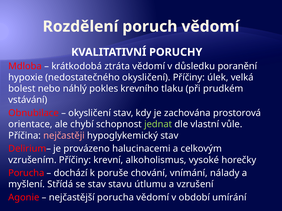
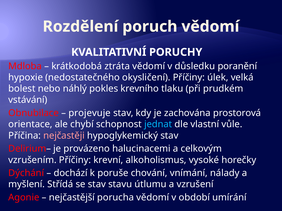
okysličení: okysličení -> projevuje (90, 113)
jednat colour: light green -> light blue (158, 125)
Porucha: Porucha -> Dýchání (26, 173)
